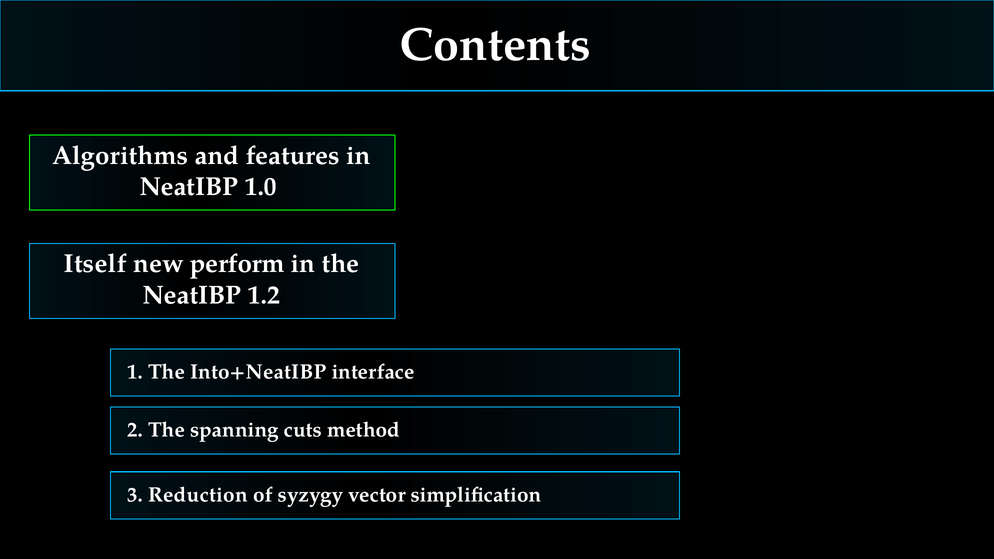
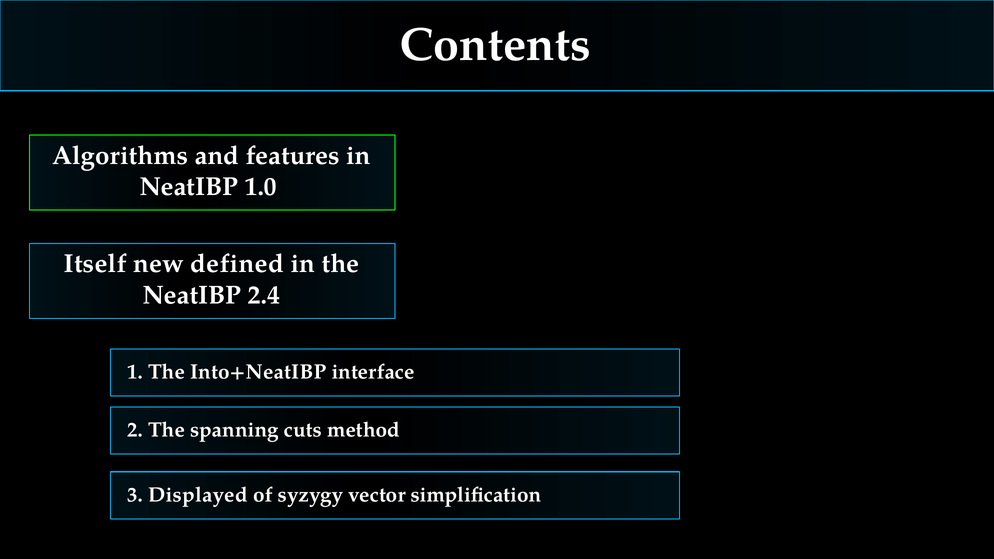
perform: perform -> defined (237, 264)
1.2: 1.2 -> 2.4 (264, 295)
Reduction: Reduction -> Displayed (198, 495)
